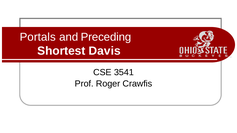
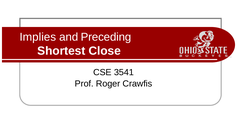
Portals: Portals -> Implies (38, 37)
Davis: Davis -> Close (105, 51)
